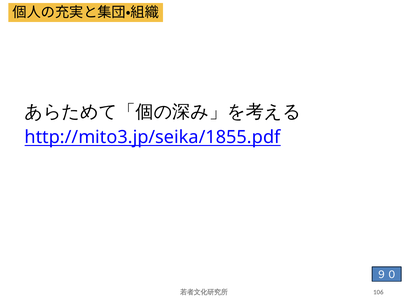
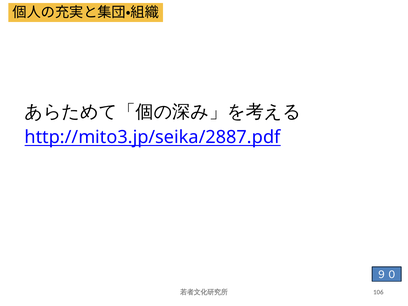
http://mito3.jp/seika/1855.pdf: http://mito3.jp/seika/1855.pdf -> http://mito3.jp/seika/2887.pdf (152, 137)
